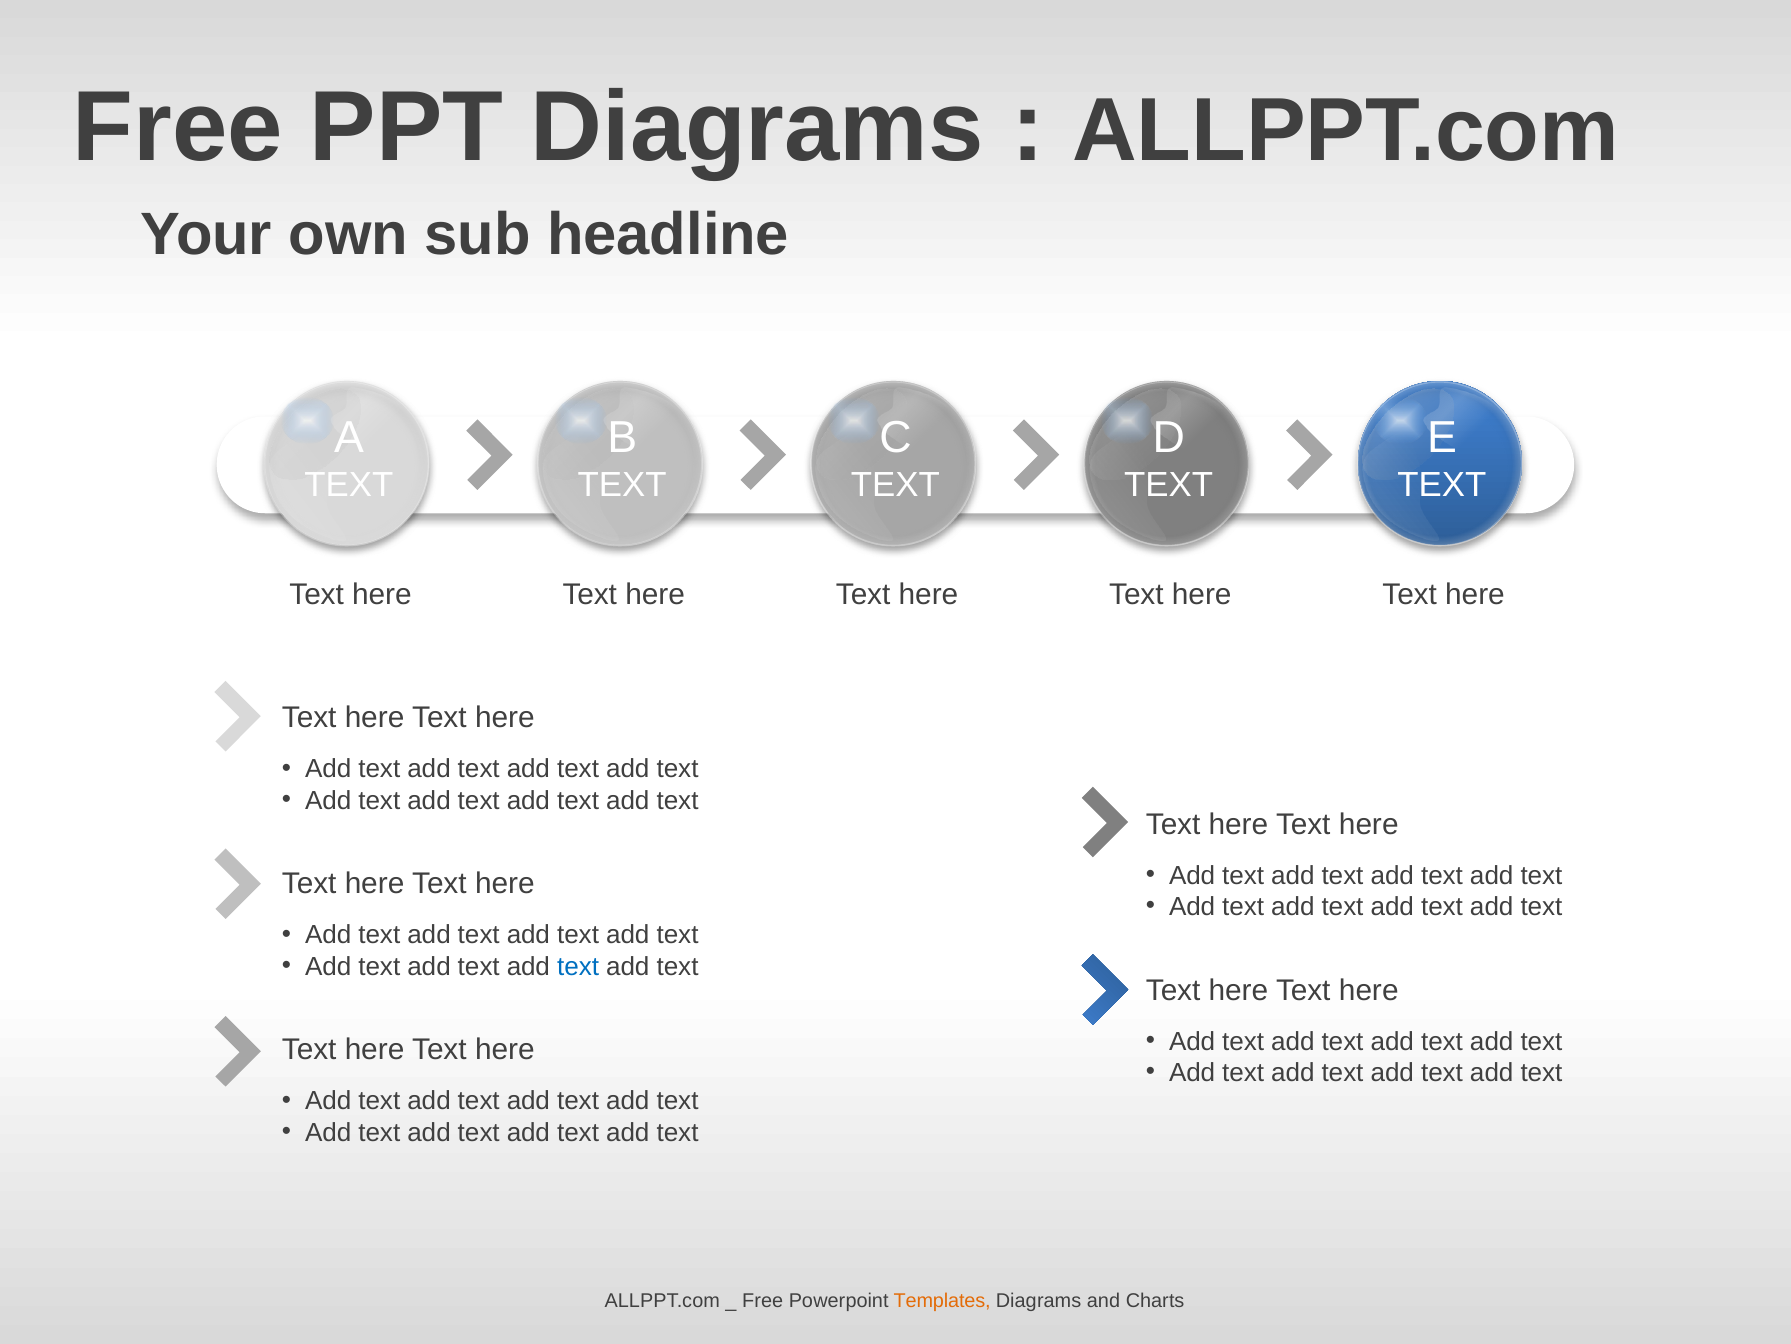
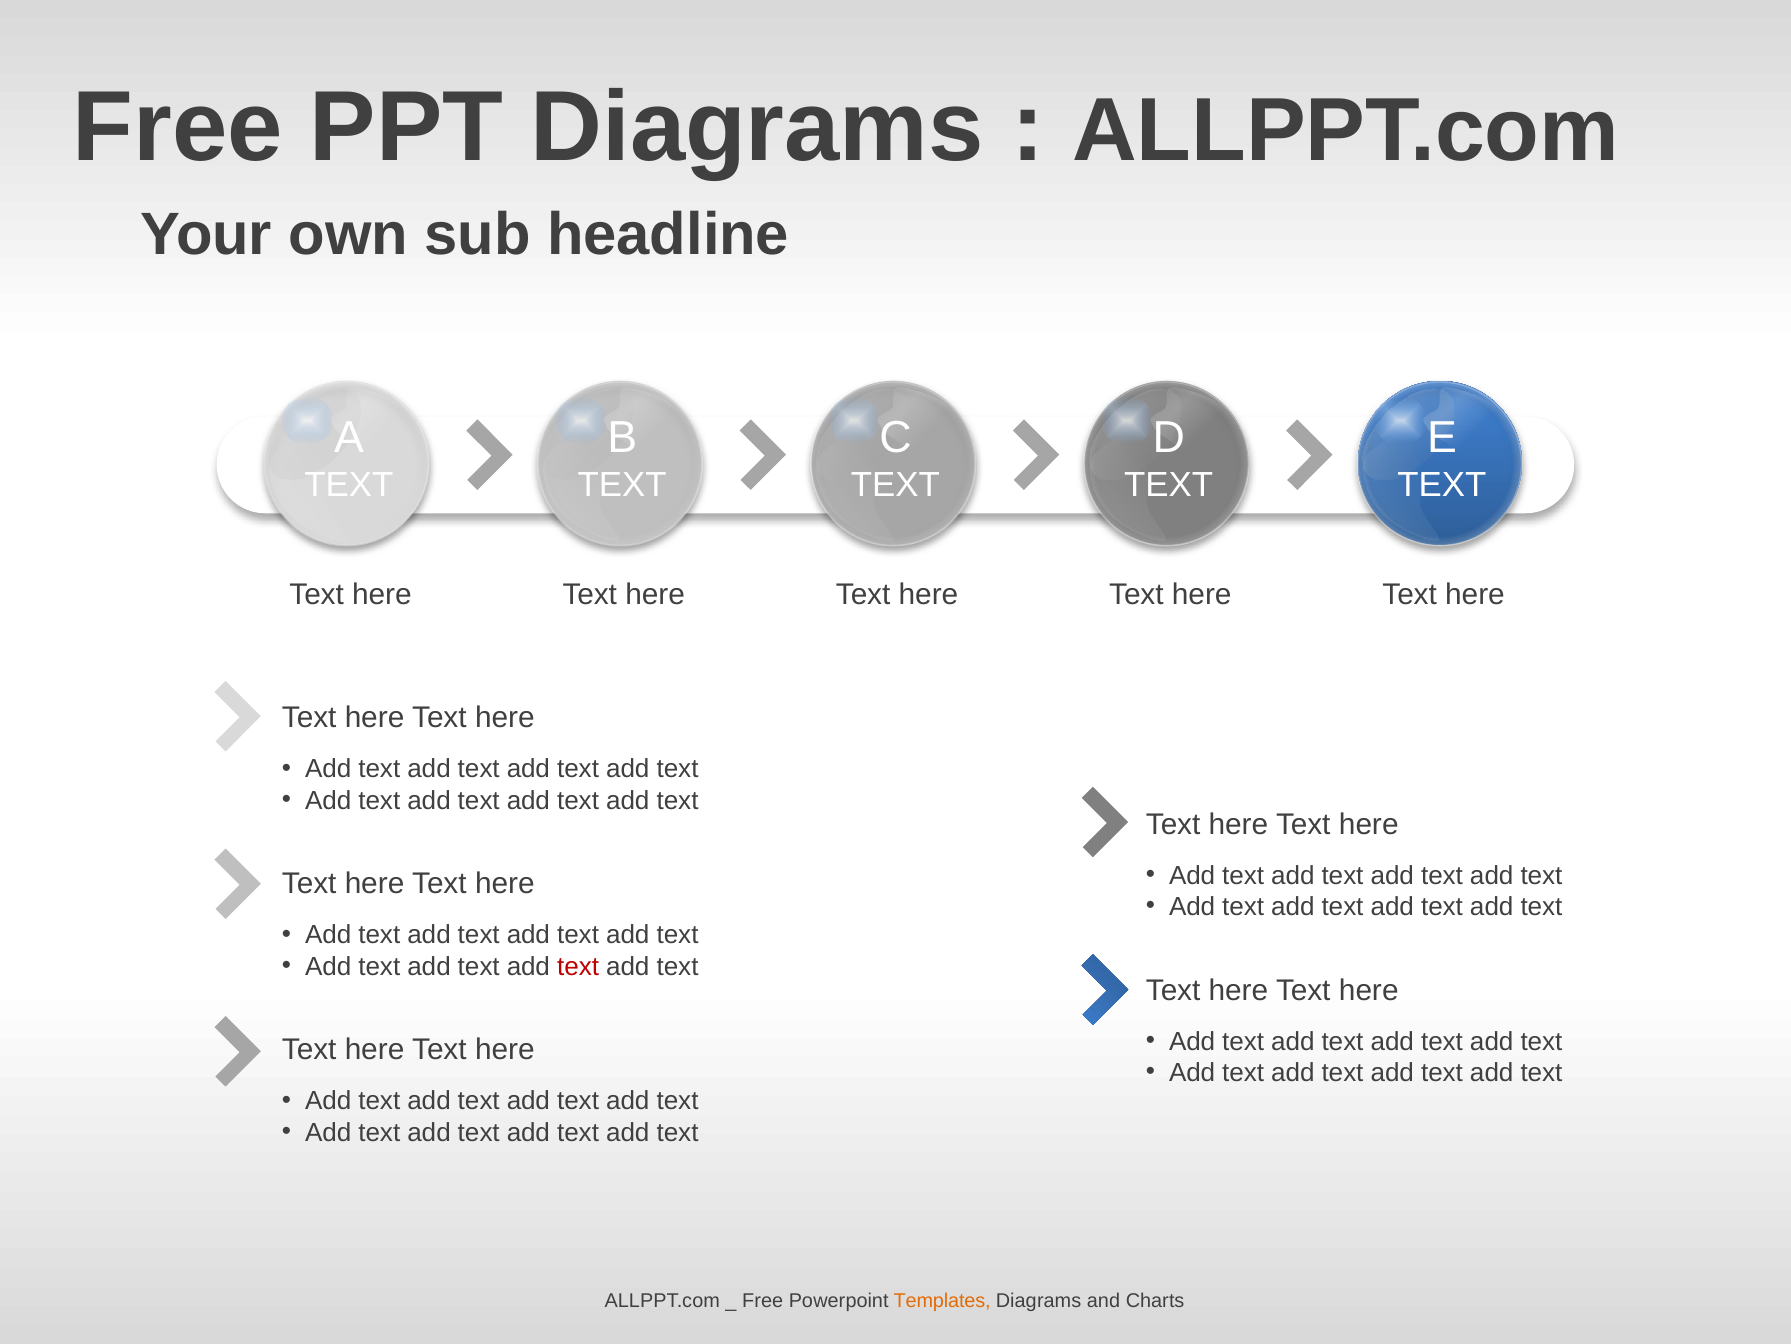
text colour: blue -> red (578, 966)
